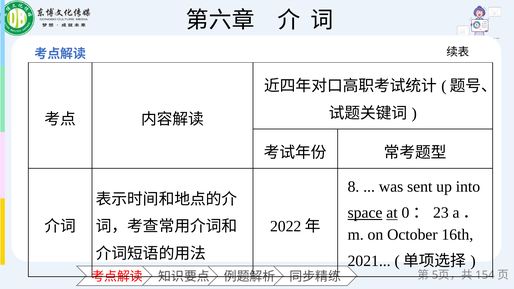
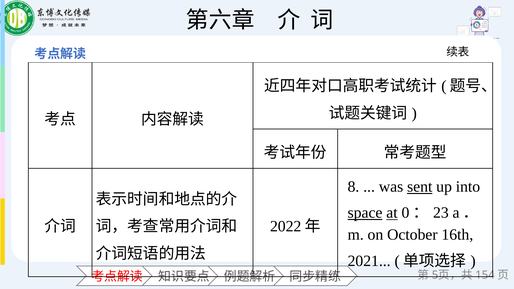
sent underline: none -> present (420, 187)
